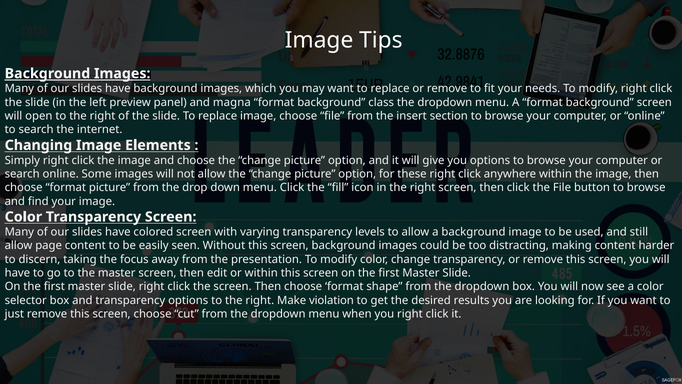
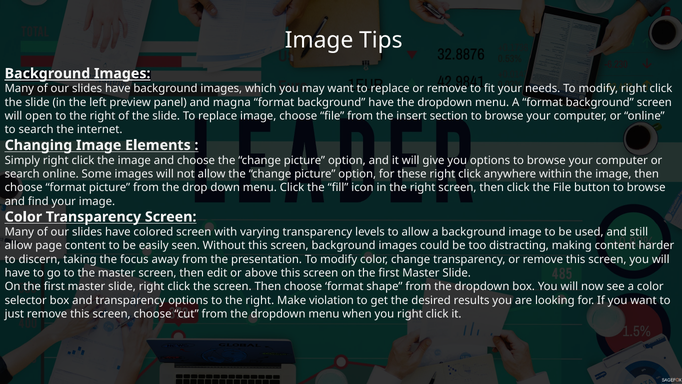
background class: class -> have (381, 102)
or within: within -> above (261, 273)
